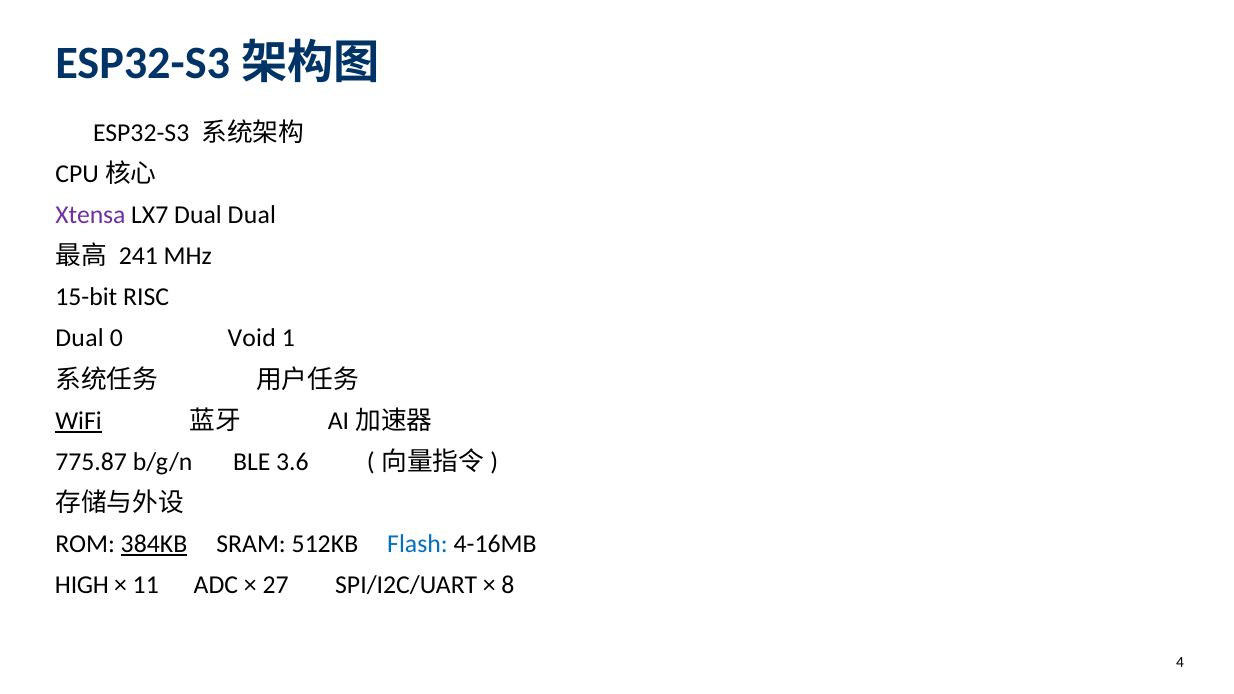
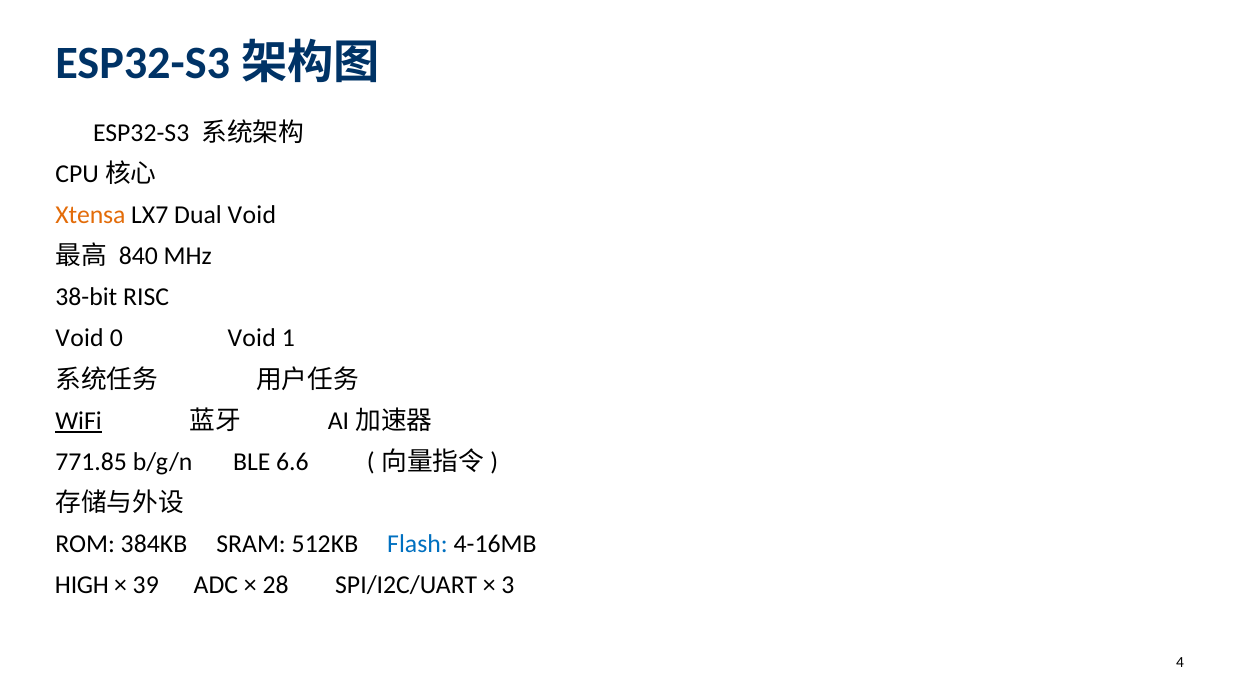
Xtensa colour: purple -> orange (90, 215)
Dual Dual: Dual -> Void (252, 215)
241: 241 -> 840 (138, 256)
15-bit: 15-bit -> 38-bit (86, 297)
Dual: Dual -> Void (80, 339)
775.87: 775.87 -> 771.85 (91, 462)
3.6: 3.6 -> 6.6 (292, 462)
384KB underline: present -> none (154, 544)
11: 11 -> 39 (146, 585)
27: 27 -> 28 (276, 585)
8: 8 -> 3 (508, 585)
